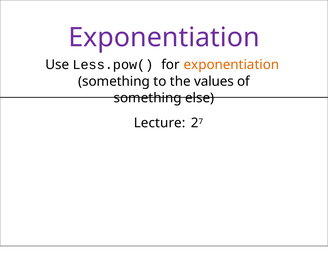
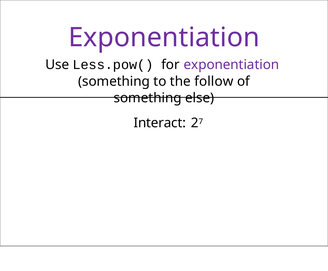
exponentiation colour: orange -> purple (231, 65)
values: values -> follow (214, 81)
Lecture: Lecture -> Interact (160, 123)
